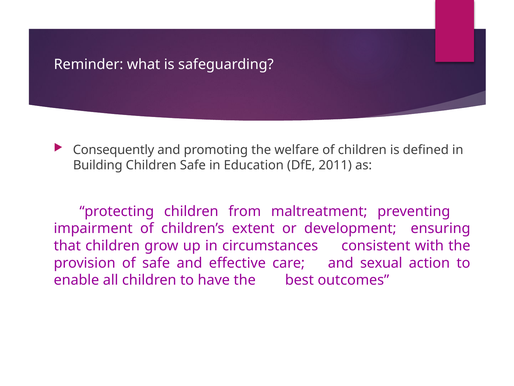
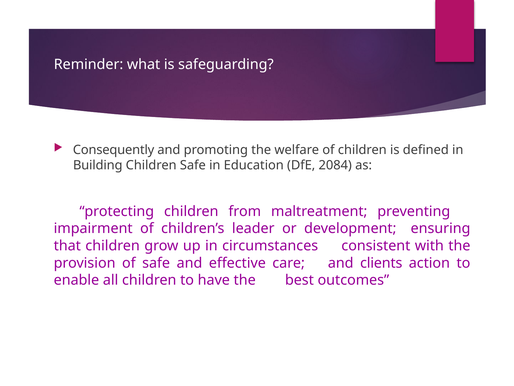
2011: 2011 -> 2084 (335, 165)
extent: extent -> leader (253, 228)
sexual: sexual -> clients (381, 263)
